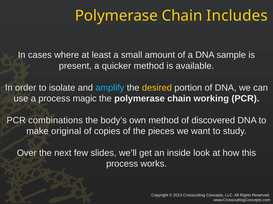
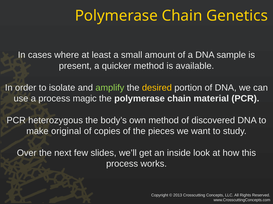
Includes: Includes -> Genetics (237, 16)
amplify colour: light blue -> light green (110, 88)
working: working -> material (211, 99)
combinations: combinations -> heterozygous (56, 121)
